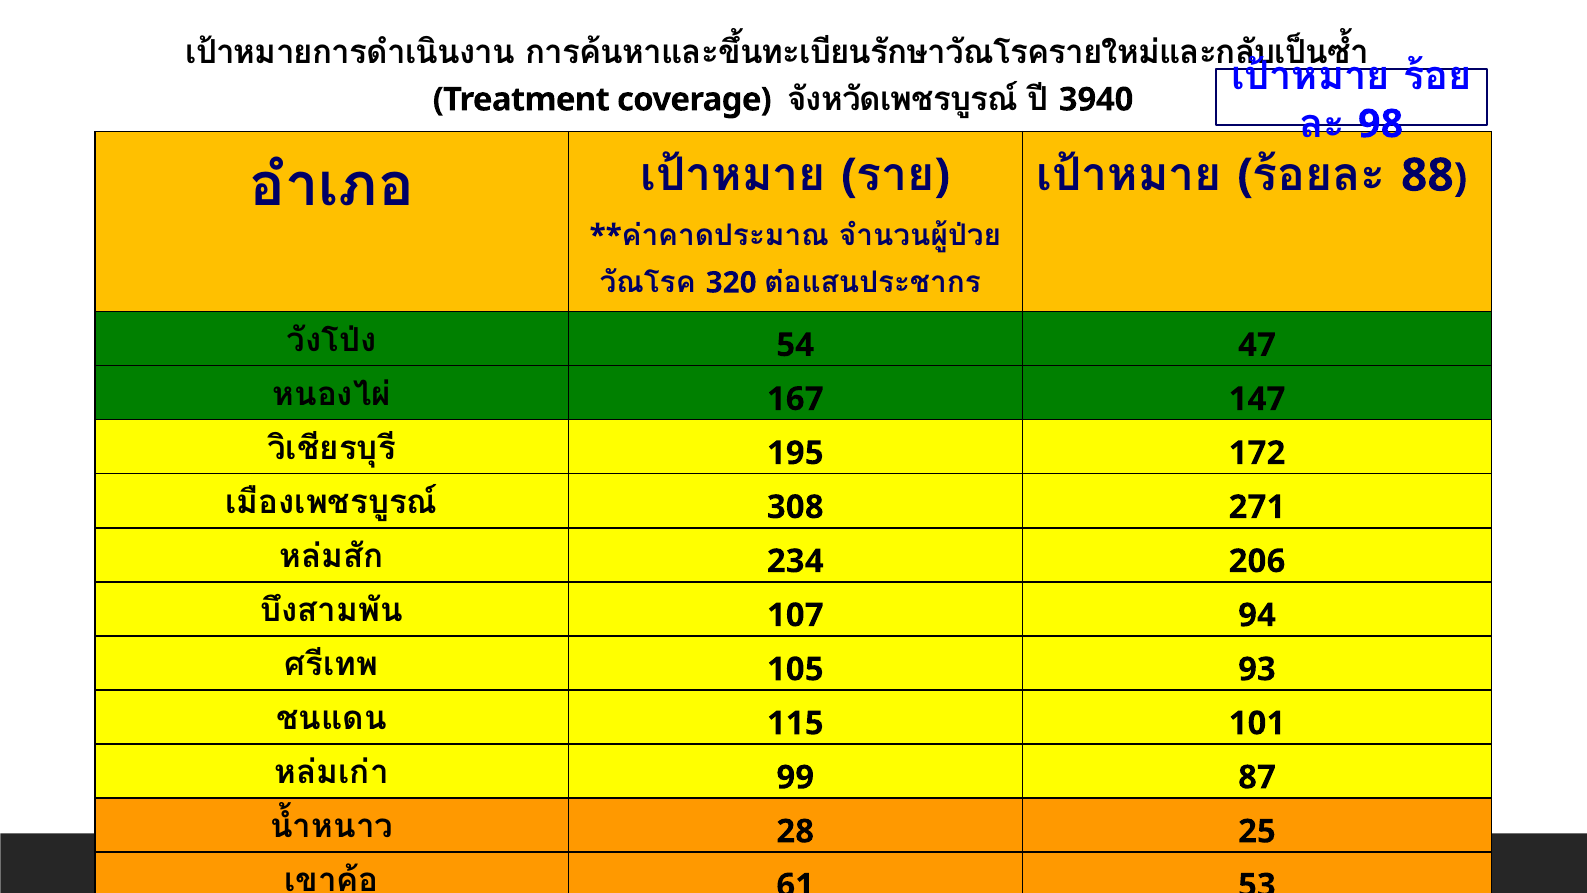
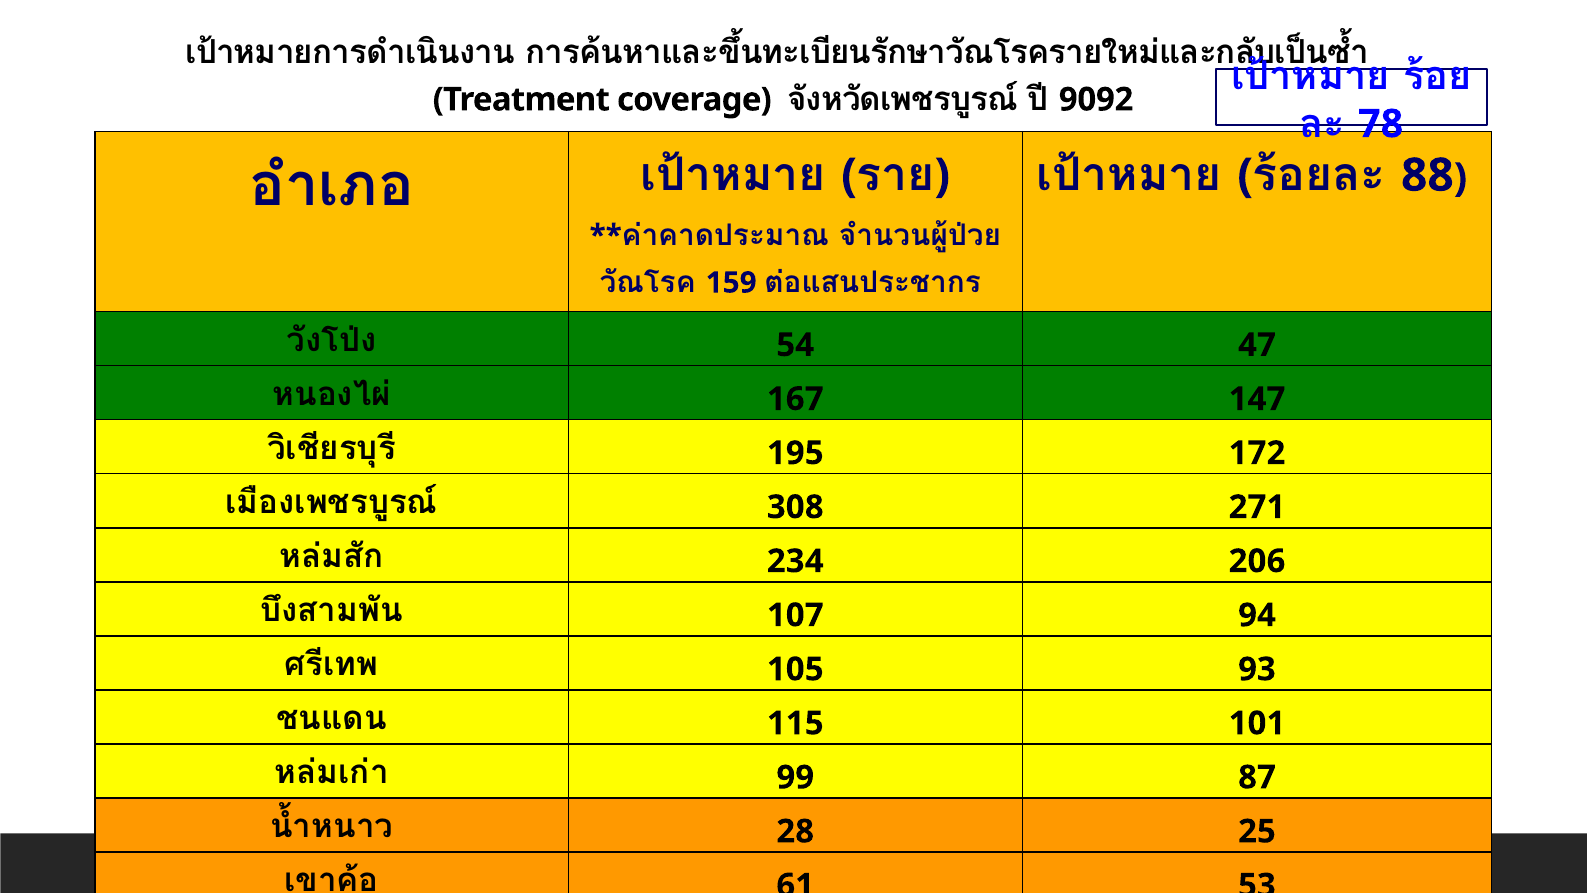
3940: 3940 -> 9092 (1096, 100)
98: 98 -> 78 (1381, 124)
320: 320 -> 159 (731, 283)
